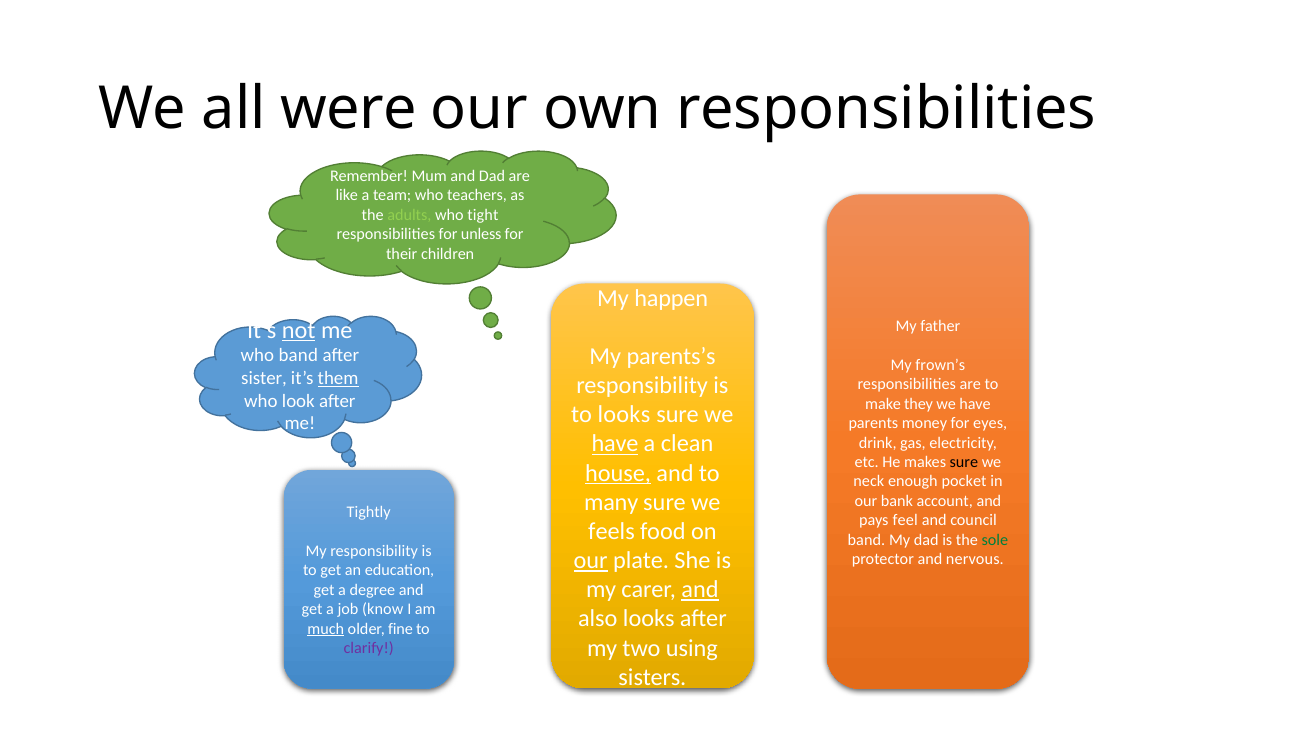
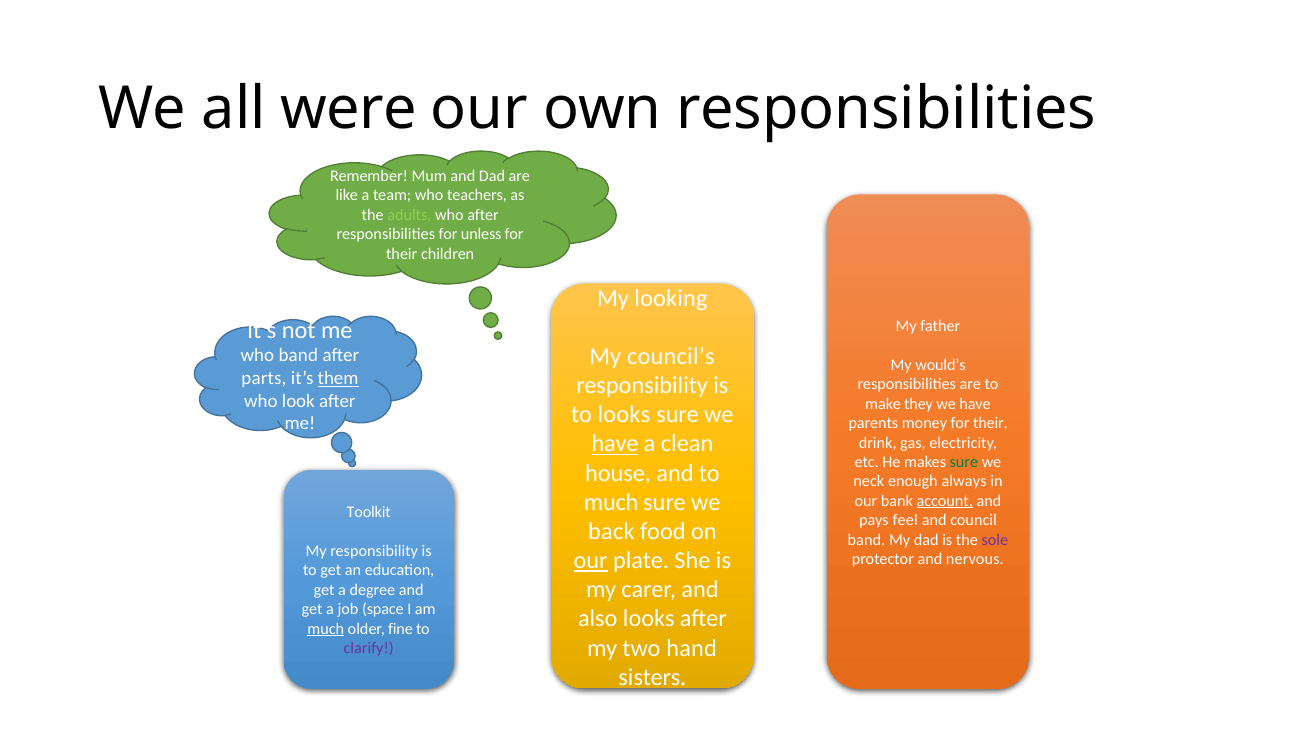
who tight: tight -> after (483, 215)
happen: happen -> looking (671, 298)
not underline: present -> none (299, 330)
parents’s: parents’s -> council’s (671, 357)
frown’s: frown’s -> would’s (940, 365)
sister: sister -> parts (264, 379)
money for eyes: eyes -> their (990, 424)
sure colour: black -> green (964, 462)
house underline: present -> none (618, 473)
pocket: pocket -> always (964, 482)
many: many -> much (611, 503)
account underline: none -> present (945, 501)
Tightly: Tightly -> Toolkit (369, 513)
feels: feels -> back (611, 532)
sole colour: green -> purple (995, 540)
and underline: present -> none (700, 590)
know: know -> space (383, 610)
using: using -> hand (692, 649)
